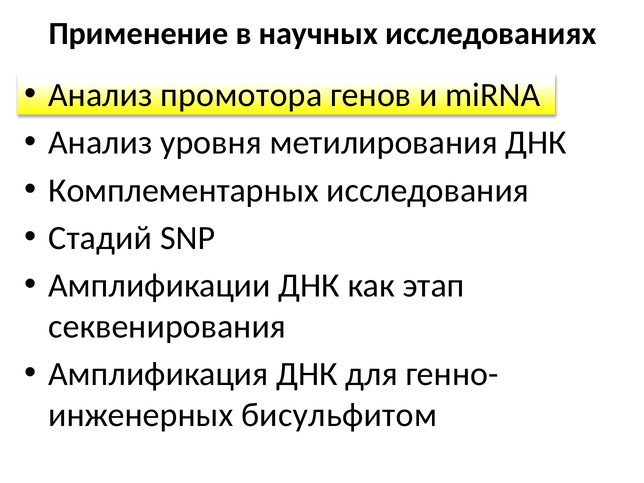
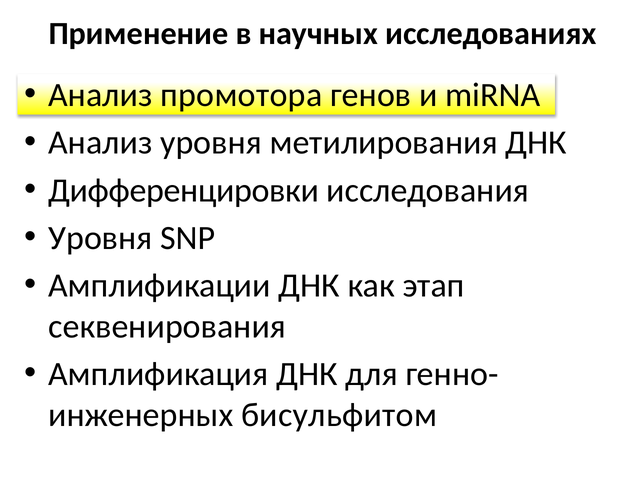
Комплементарных: Комплементарных -> Дифференцировки (184, 190)
Стадий: Стадий -> Уровня (100, 238)
